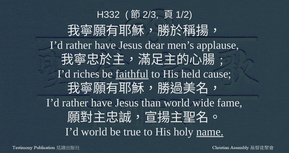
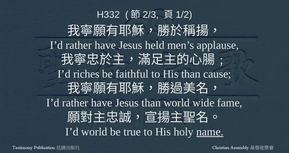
dear: dear -> held (155, 45)
faithful underline: present -> none (132, 74)
His held: held -> than (191, 74)
